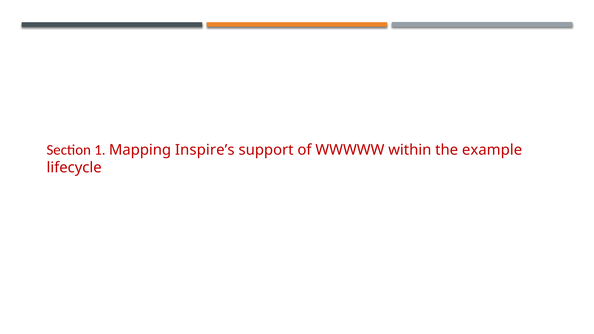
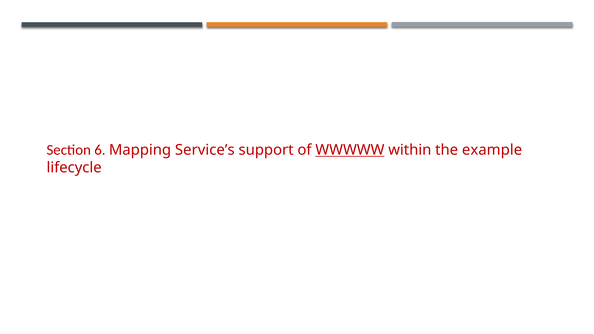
1: 1 -> 6 (100, 150)
Inspire’s: Inspire’s -> Service’s (205, 150)
WWWWW underline: none -> present (350, 150)
